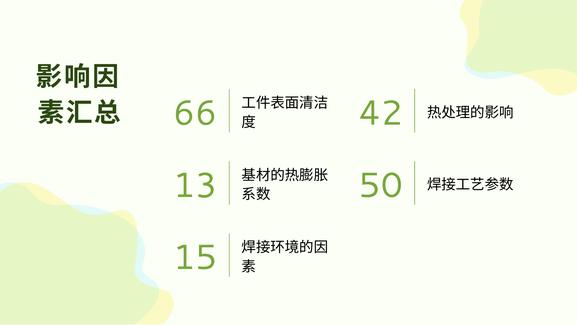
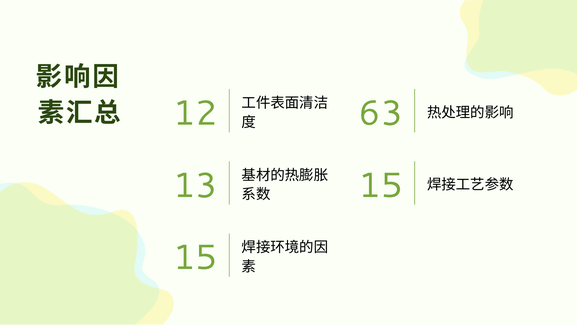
66: 66 -> 12 (195, 113)
42: 42 -> 63 (381, 113)
50: 50 -> 15 (381, 185)
